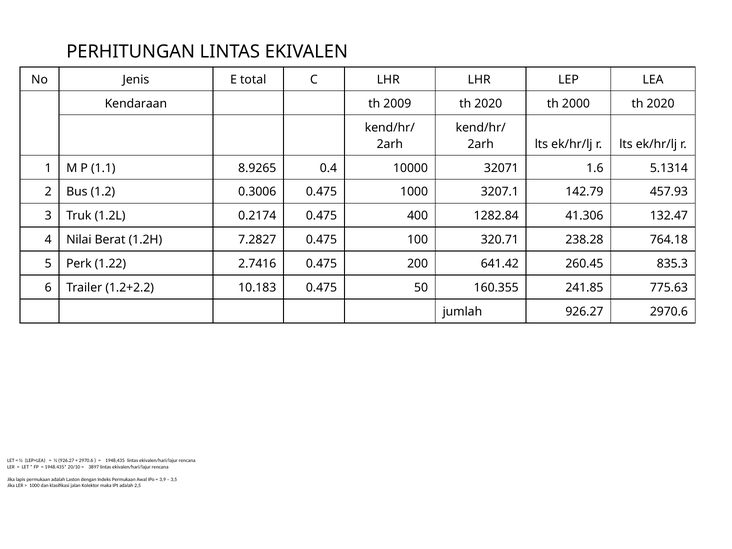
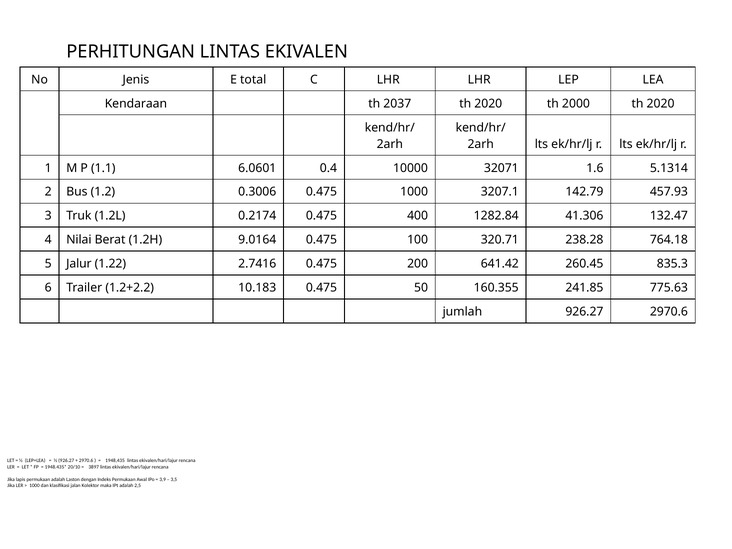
2009: 2009 -> 2037 (397, 104)
8.9265: 8.9265 -> 6.0601 (257, 168)
7.2827: 7.2827 -> 9.0164 (257, 240)
Perk: Perk -> Jalur (79, 264)
